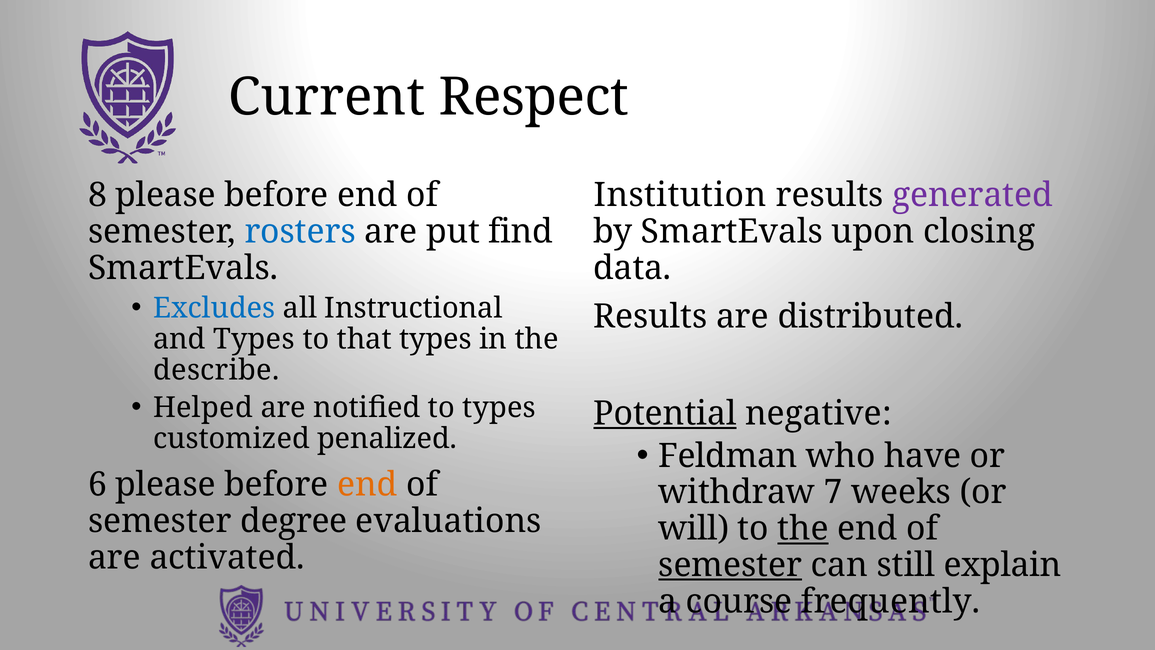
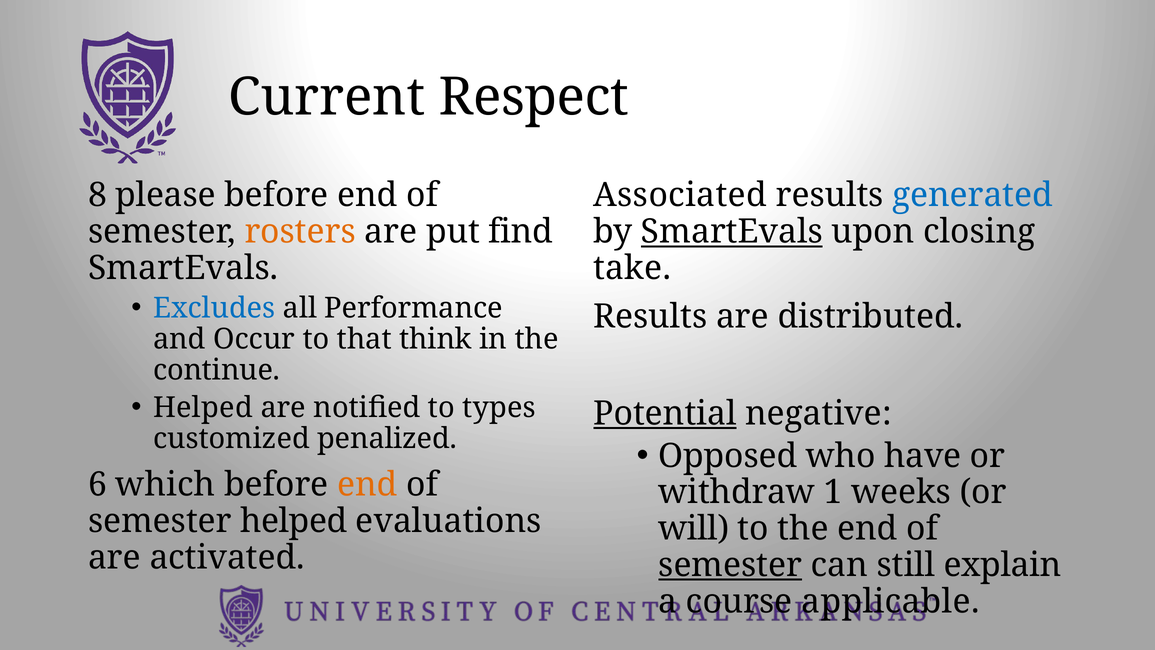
Institution: Institution -> Associated (680, 195)
generated colour: purple -> blue (972, 195)
rosters colour: blue -> orange (300, 232)
SmartEvals underline: none -> present (732, 232)
data: data -> take (632, 268)
Instructional: Instructional -> Performance (414, 308)
and Types: Types -> Occur (254, 339)
that types: types -> think (436, 339)
describe: describe -> continue (217, 370)
Feldman: Feldman -> Opposed (728, 456)
6 please: please -> which (165, 484)
7: 7 -> 1 (833, 492)
semester degree: degree -> helped (294, 521)
the underline: present -> none (803, 529)
frequently: frequently -> applicable (890, 601)
